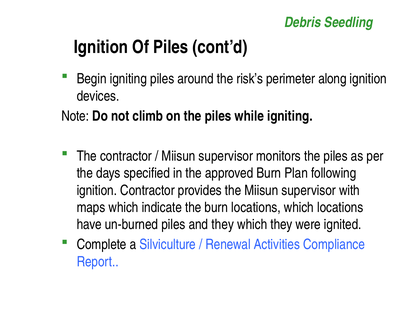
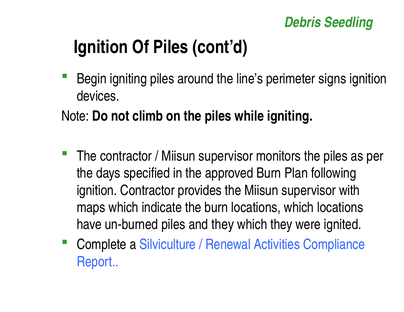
risk’s: risk’s -> line’s (250, 79)
along: along -> signs (332, 79)
